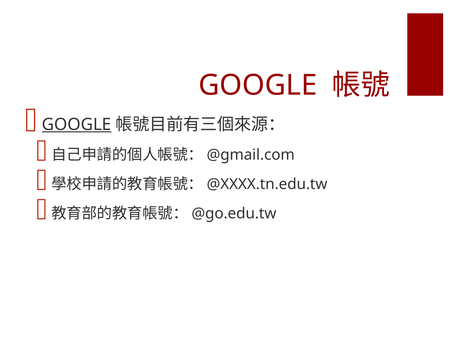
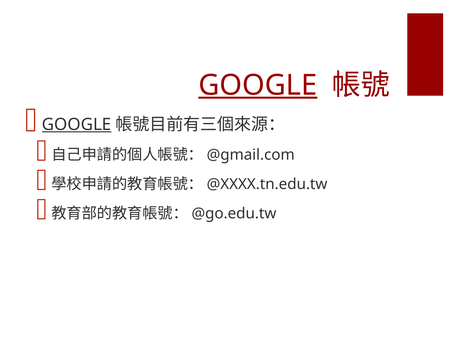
GOOGLE underline: none -> present (258, 85)
